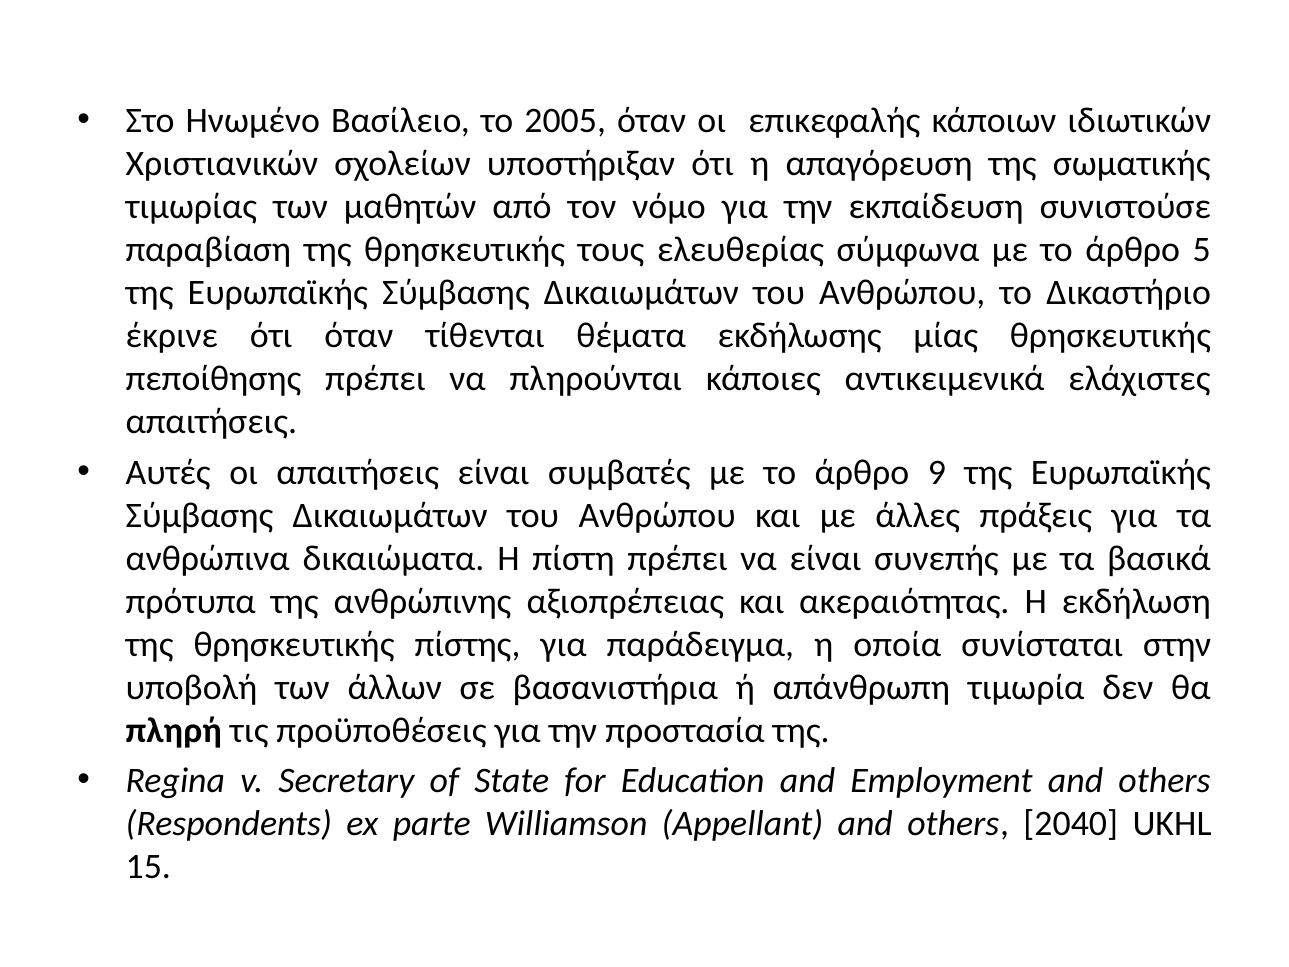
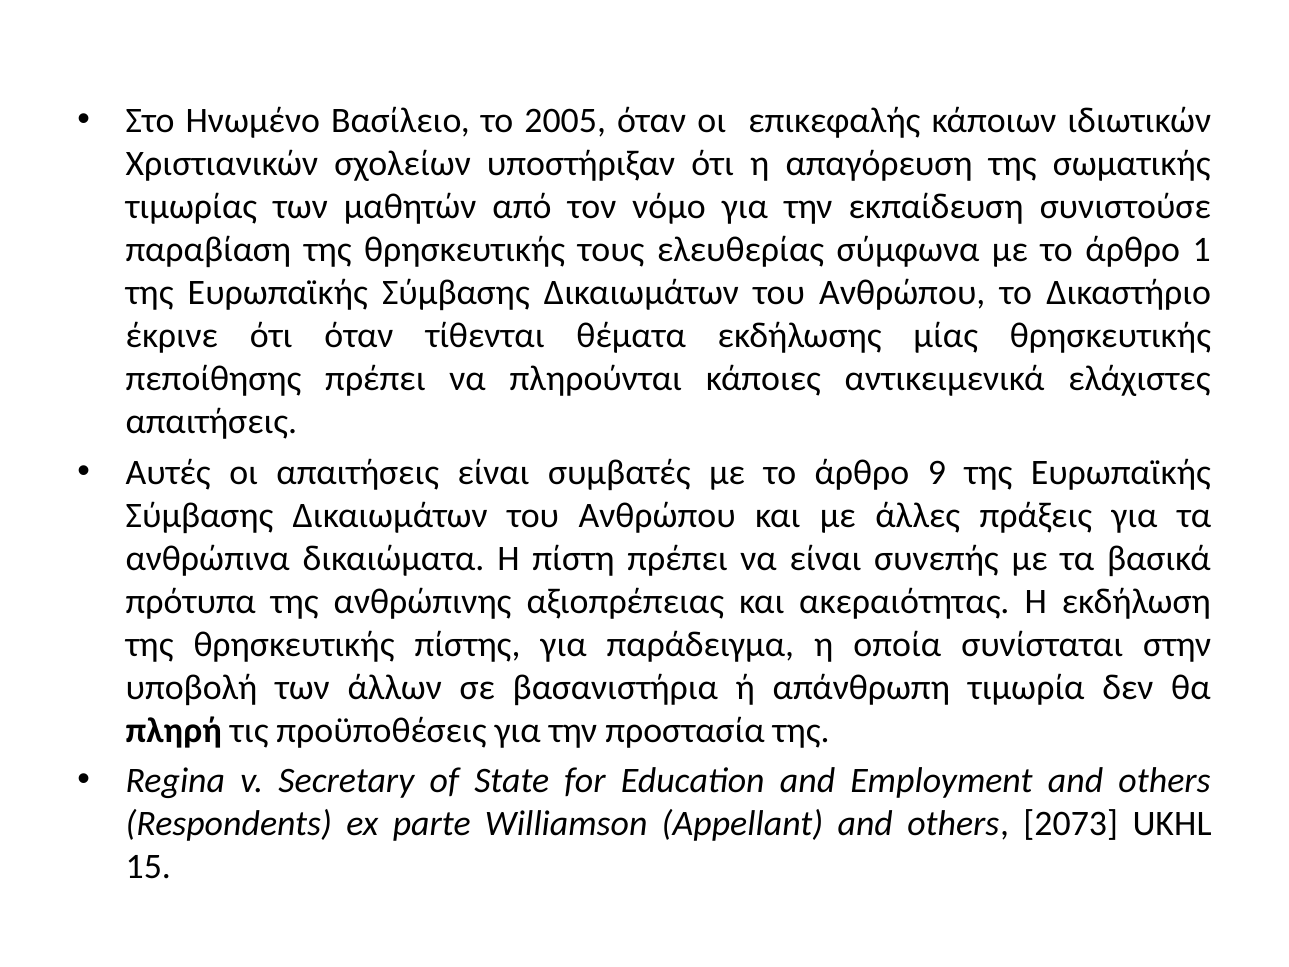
5: 5 -> 1 (1202, 250)
2040: 2040 -> 2073 (1071, 823)
